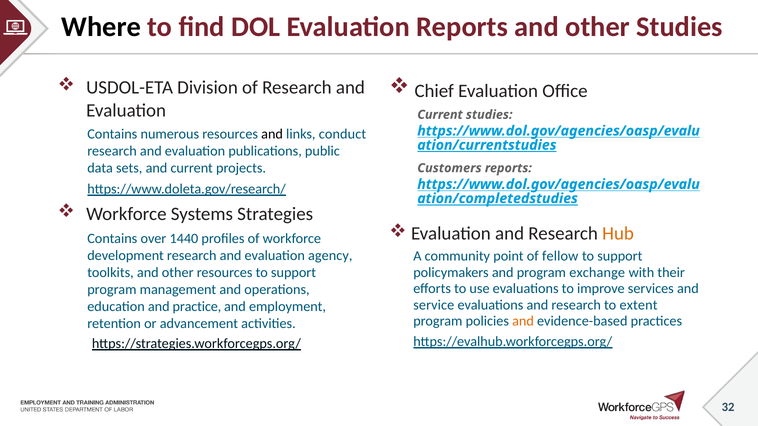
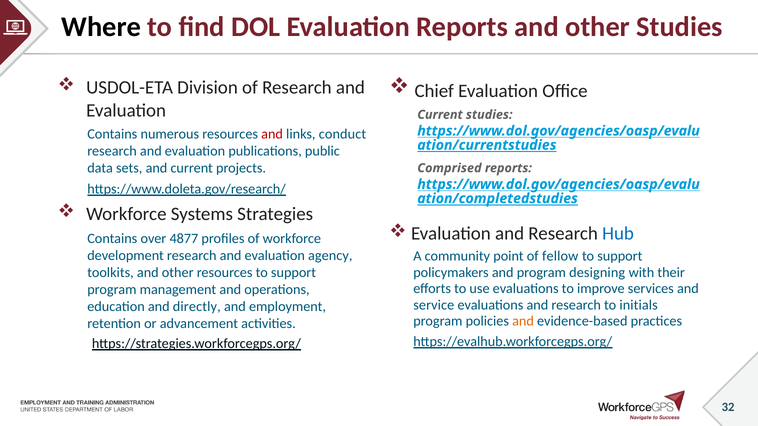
and colour: black -> red (272, 134)
Customers: Customers -> Comprised (449, 168)
Hub colour: orange -> blue (618, 234)
1440: 1440 -> 4877 (184, 239)
exchange: exchange -> designing (597, 273)
extent: extent -> initials (639, 305)
practice: practice -> directly (197, 307)
